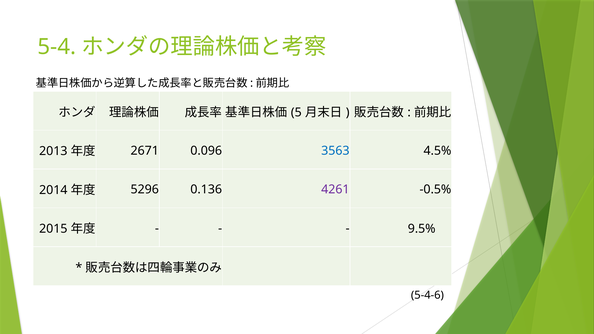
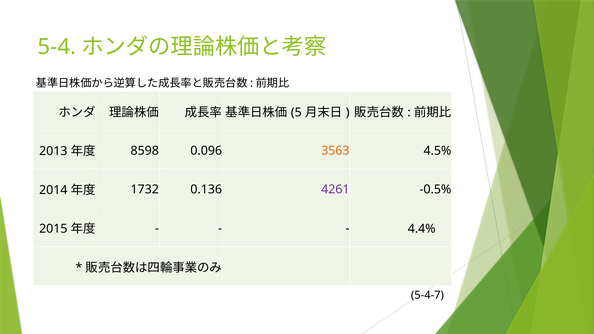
2671: 2671 -> 8598 (145, 151)
3563 colour: blue -> orange (335, 151)
5296: 5296 -> 1732 (145, 190)
9.5%: 9.5% -> 4.4% (422, 229)
5-4-6: 5-4-6 -> 5-4-7 (427, 295)
